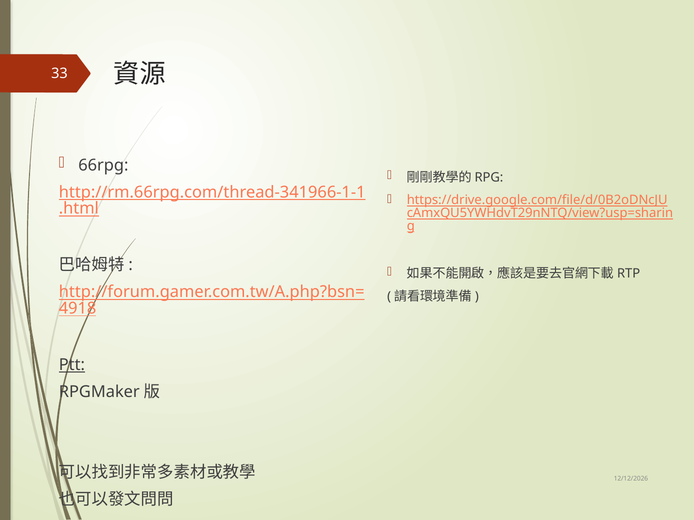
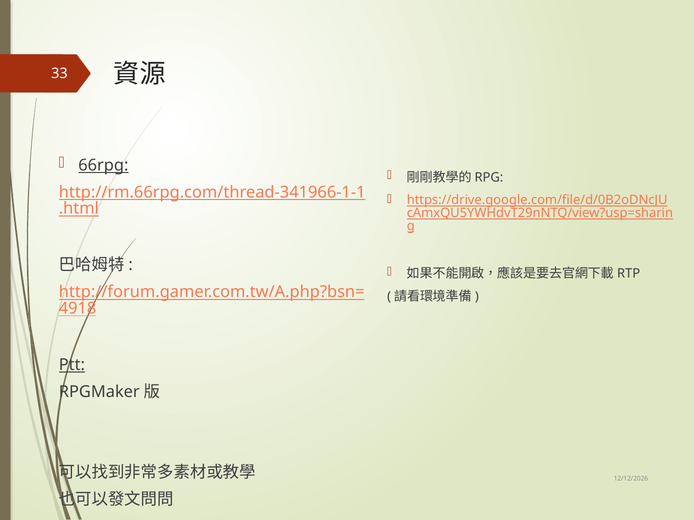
66rpg underline: none -> present (103, 165)
